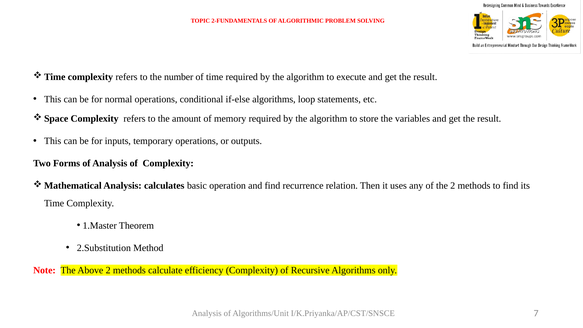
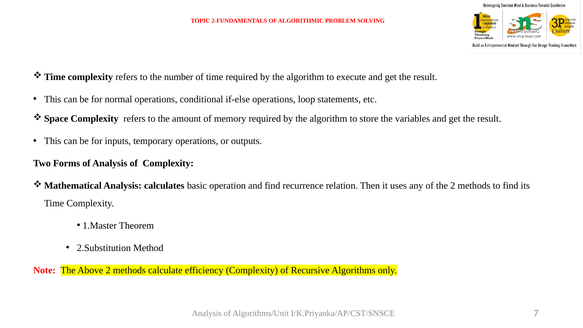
if-else algorithms: algorithms -> operations (274, 99)
